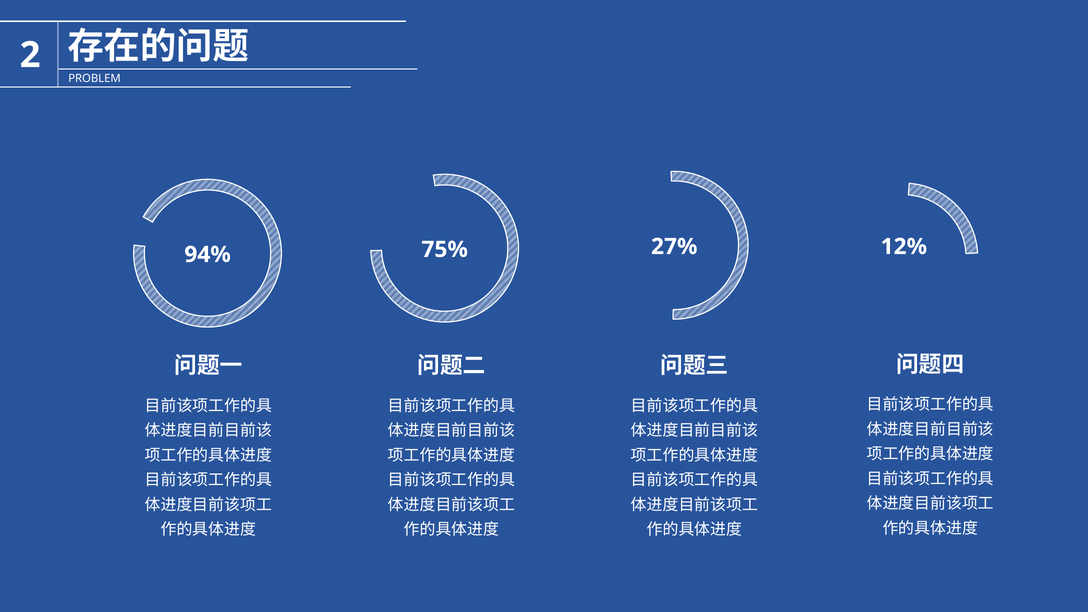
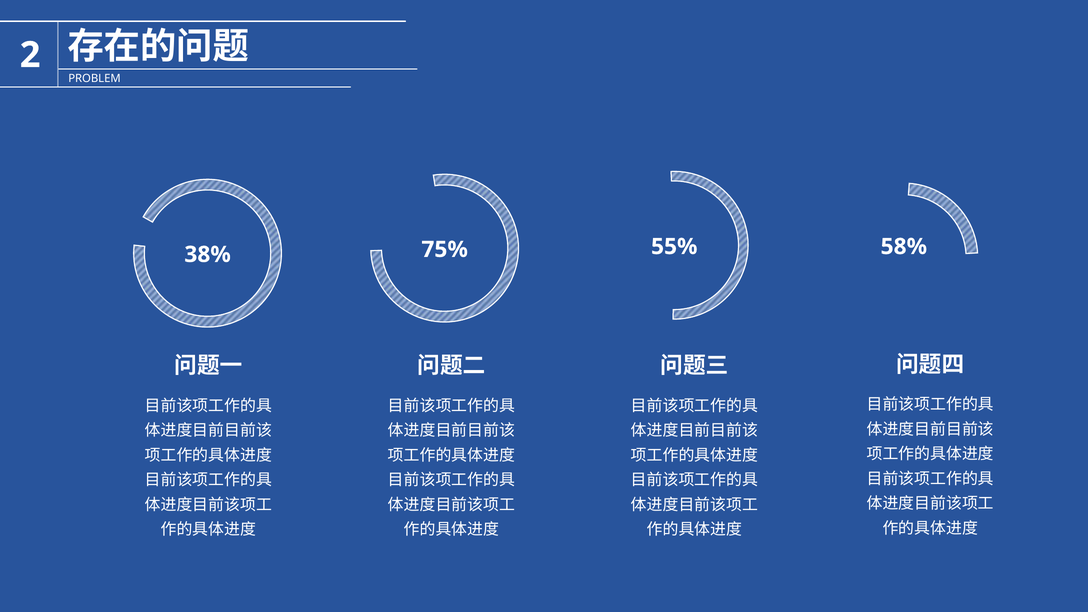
27%: 27% -> 55% (674, 247)
12%: 12% -> 58% (904, 247)
94%: 94% -> 38% (208, 255)
